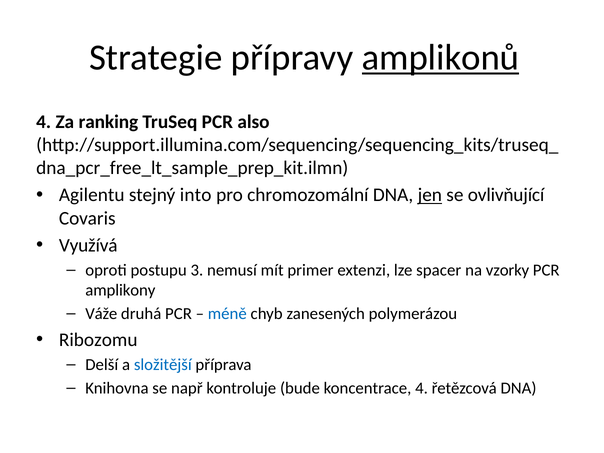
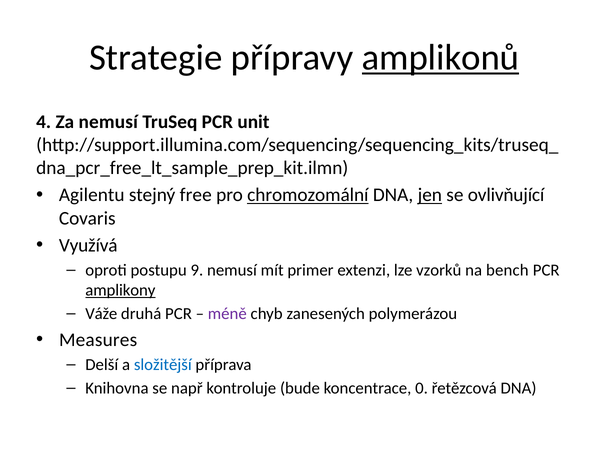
Za ranking: ranking -> nemusí (108, 122)
also: also -> unit (253, 122)
into: into -> free (196, 195)
chromozomální underline: none -> present (308, 195)
3: 3 -> 9 (197, 270)
spacer: spacer -> vzorků (439, 270)
vzorky: vzorky -> bench (507, 270)
amplikony underline: none -> present (120, 290)
méně colour: blue -> purple (227, 314)
Ribozomu: Ribozomu -> Measures (98, 340)
koncentrace 4: 4 -> 0 (422, 388)
